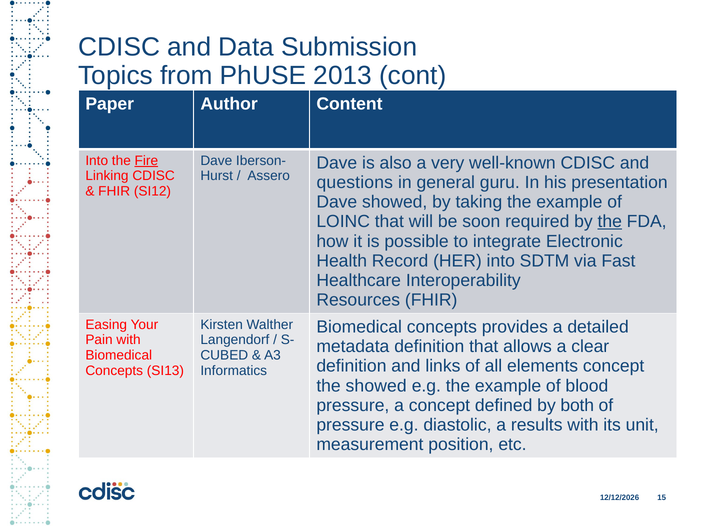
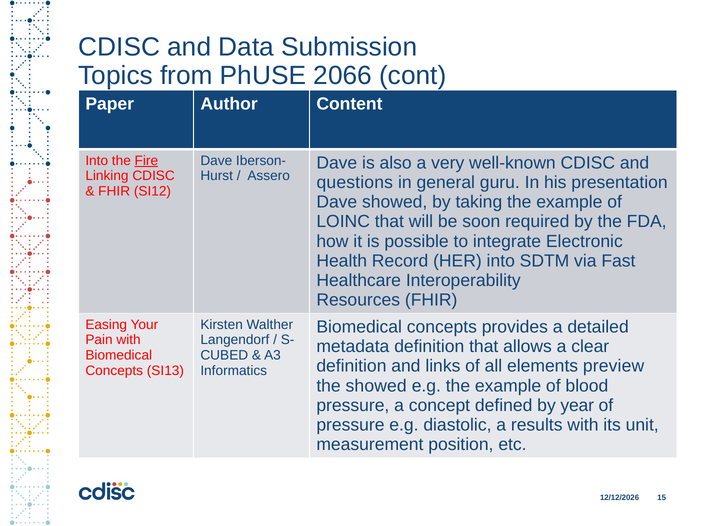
2013: 2013 -> 2066 (343, 76)
the underline: present -> none (610, 222)
elements concept: concept -> preview (614, 366)
both: both -> year (577, 405)
